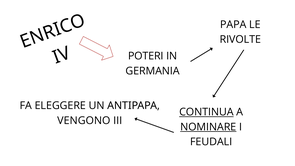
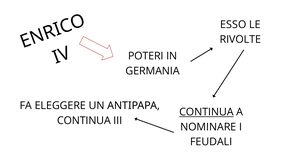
PAPA: PAPA -> ESSO (233, 25)
VENGONO: VENGONO -> CONTINUA (84, 121)
NOMINARE underline: present -> none (208, 127)
